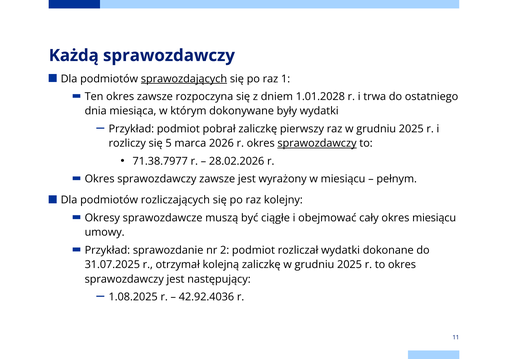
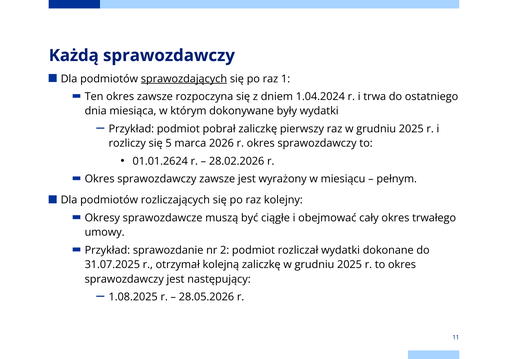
1.01.2028: 1.01.2028 -> 1.04.2024 (320, 97)
sprawozdawczy underline: present -> none (317, 143)
71.38.7977: 71.38.7977 -> 01.01.2624 (160, 161)
okres miesiącu: miesiącu -> trwałego (434, 218)
42.92.4036: 42.92.4036 -> 28.05.2026 (206, 297)
